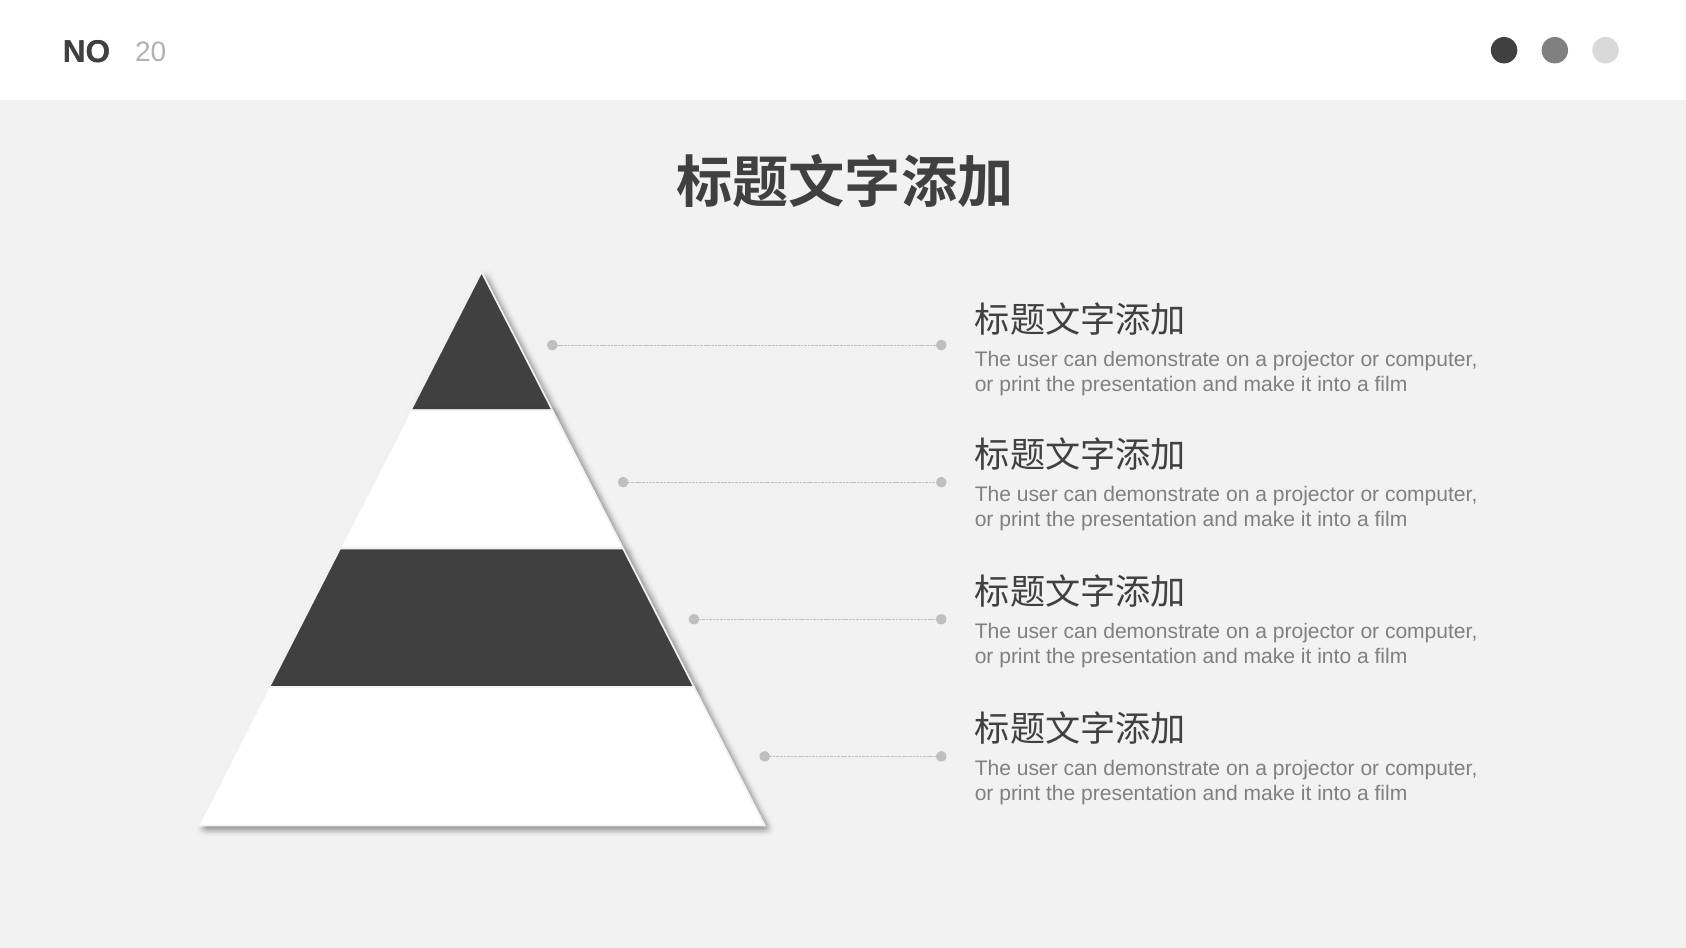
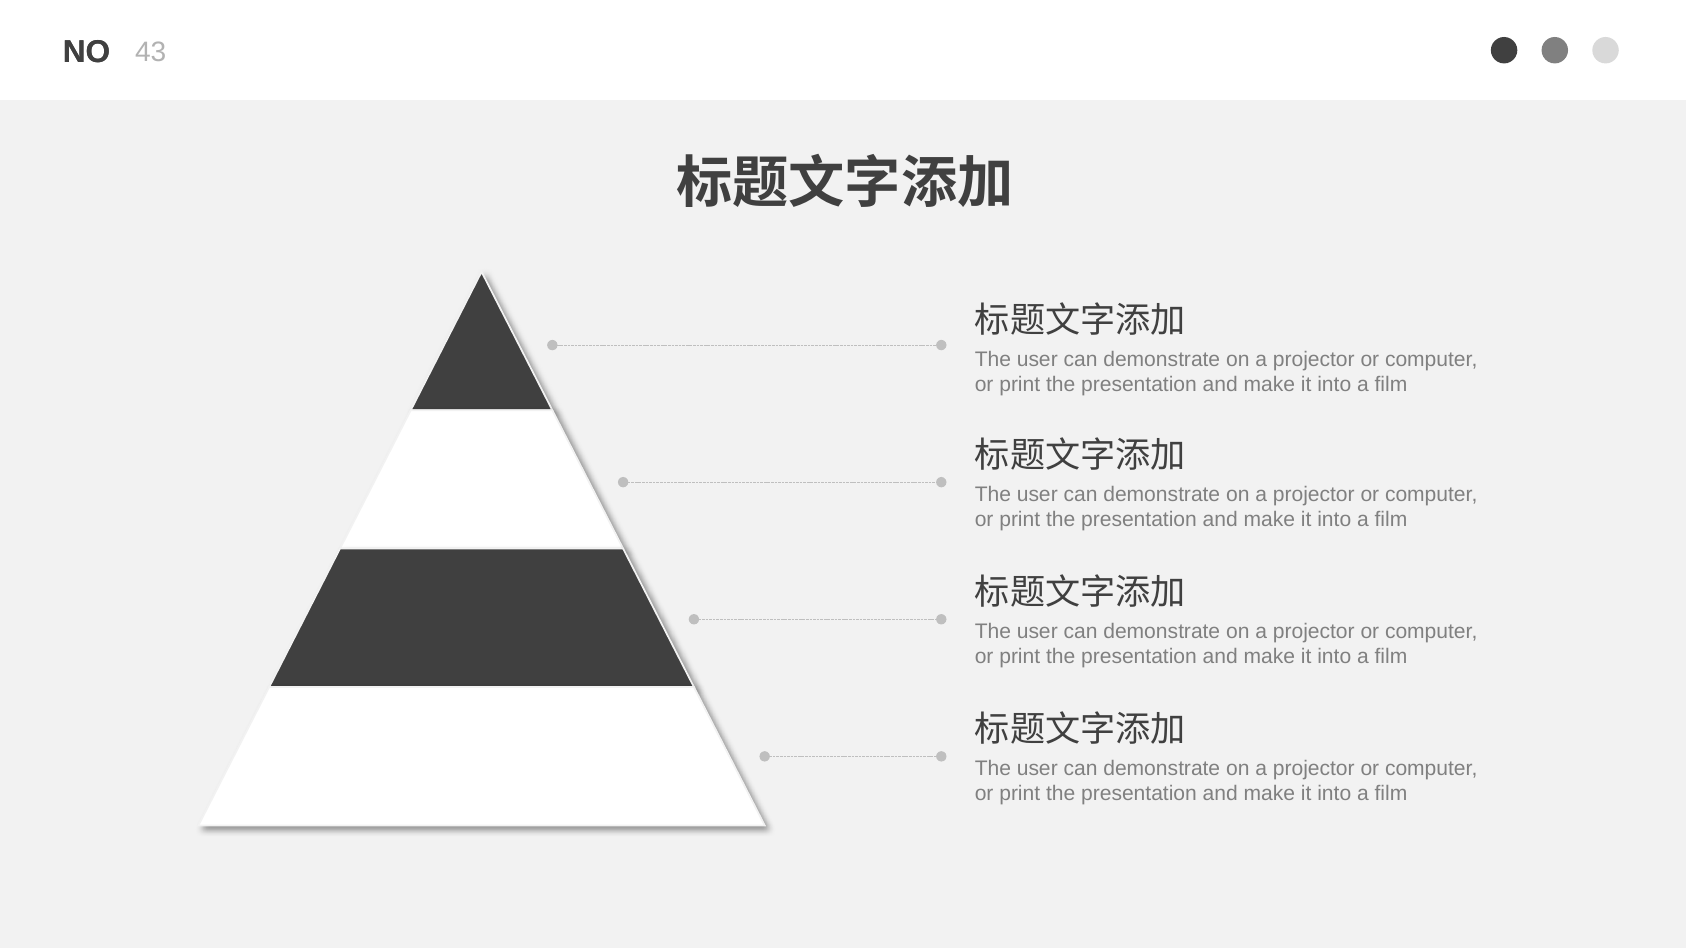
20: 20 -> 43 (151, 52)
